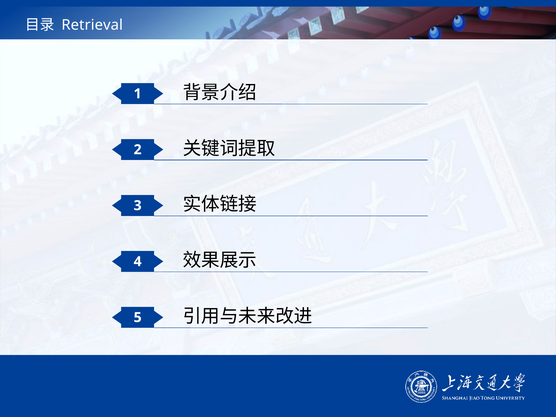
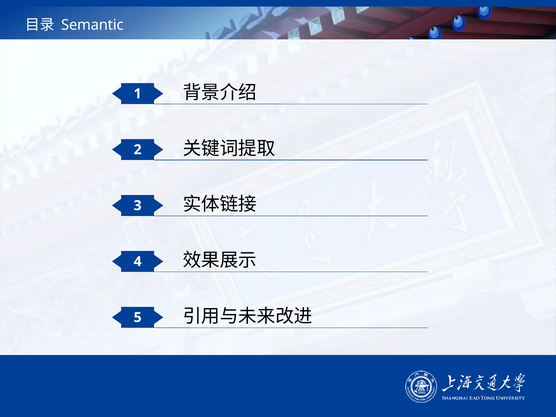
Retrieval: Retrieval -> Semantic (92, 25)
